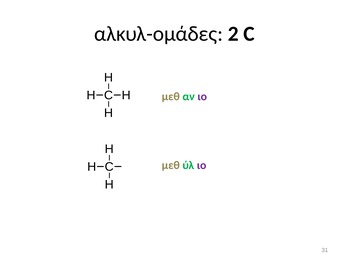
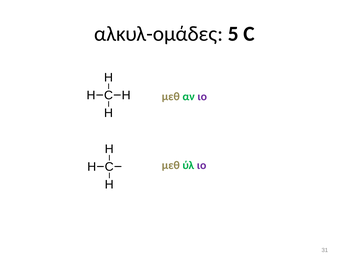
2: 2 -> 5 (233, 34)
